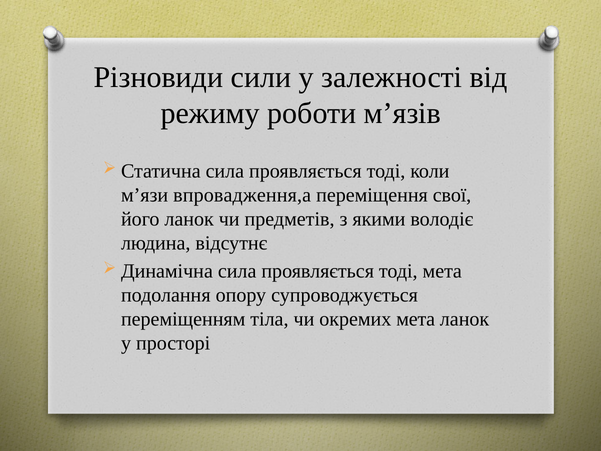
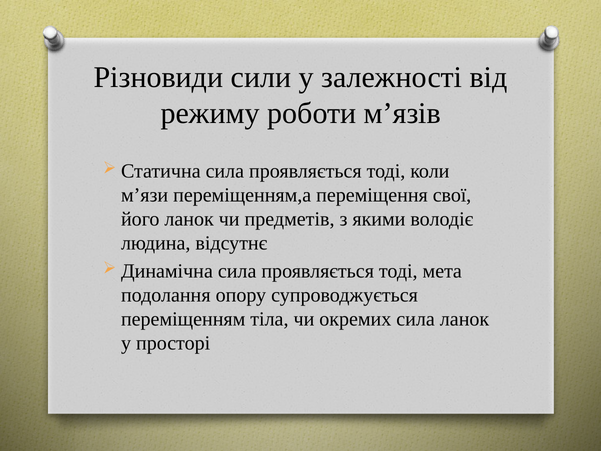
впровадження,а: впровадження,а -> переміщенням,а (242, 195)
окремих мета: мета -> сила (416, 319)
